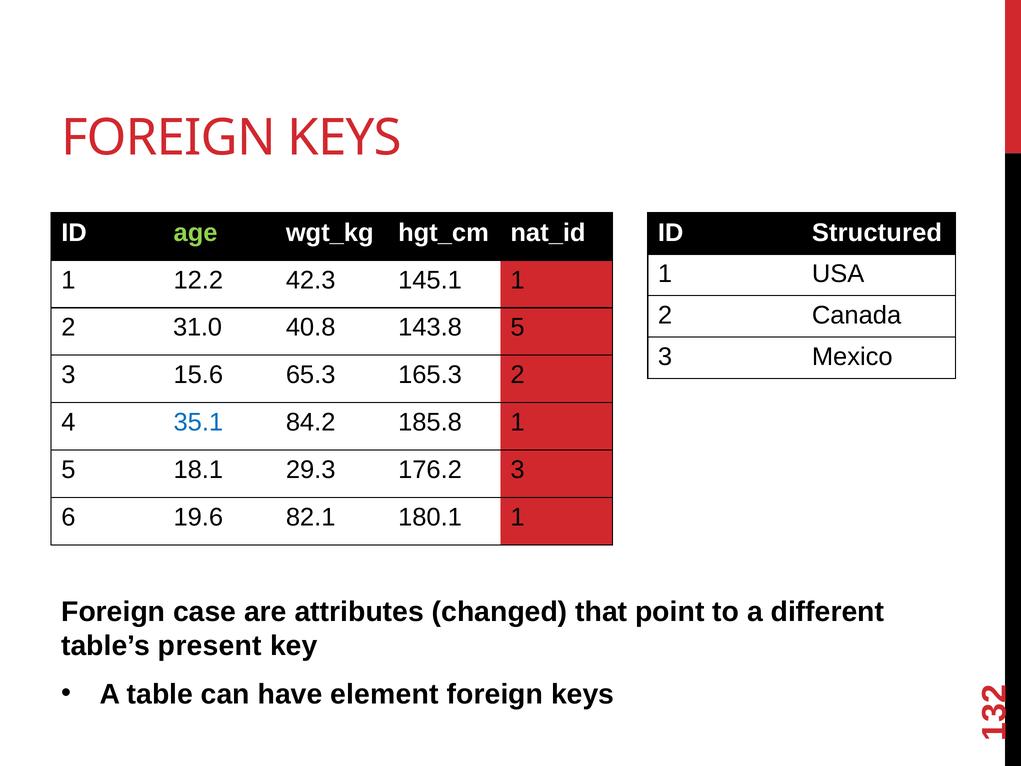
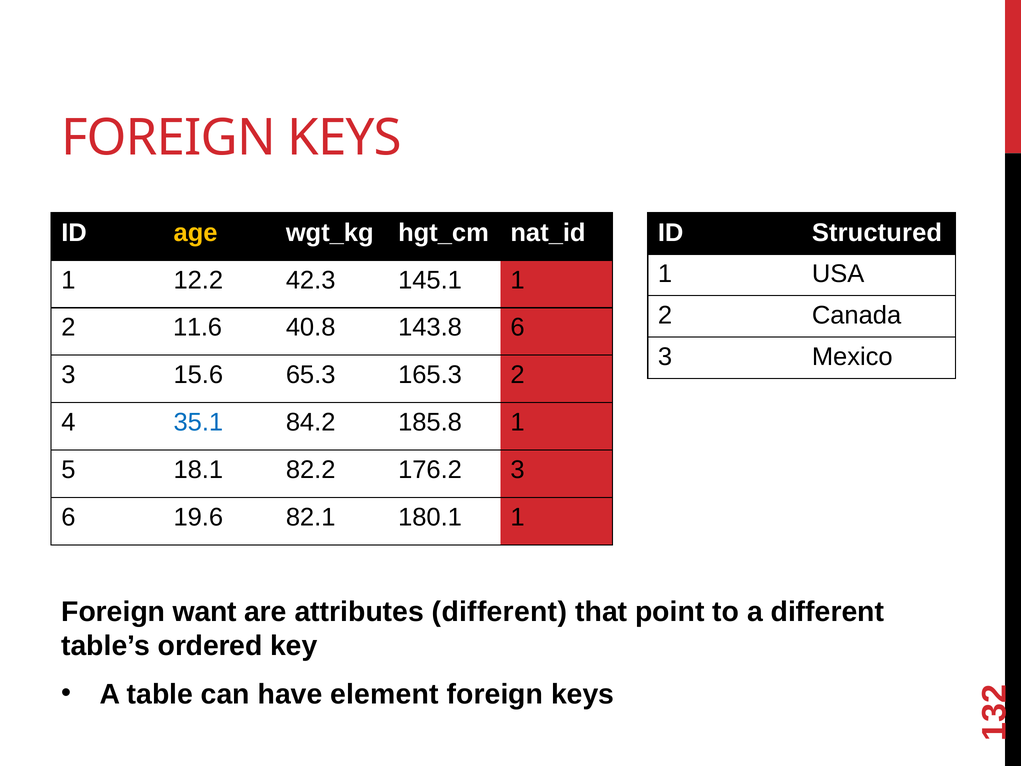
age colour: light green -> yellow (196, 233)
31.0: 31.0 -> 11.6 (198, 327)
143.8 5: 5 -> 6 (518, 327)
29.3: 29.3 -> 82.2 (311, 470)
case: case -> want (205, 612)
attributes changed: changed -> different (500, 612)
present: present -> ordered (210, 646)
